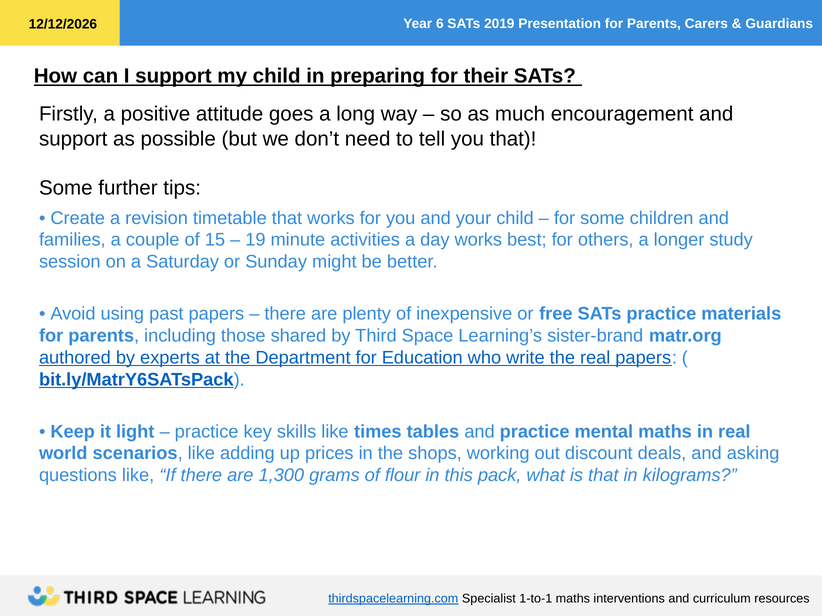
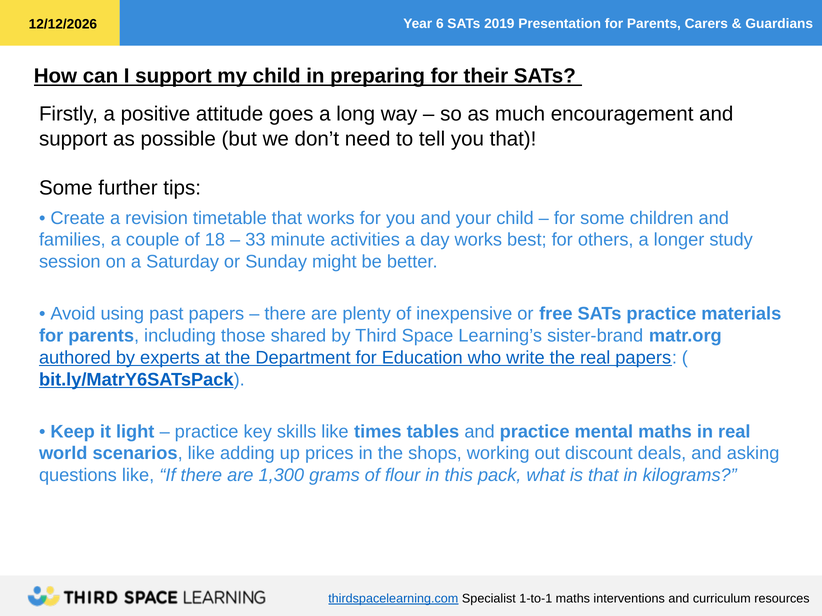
15: 15 -> 18 (215, 240)
19: 19 -> 33 (255, 240)
